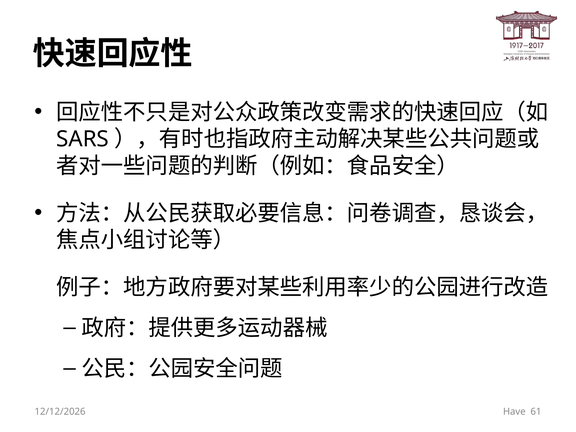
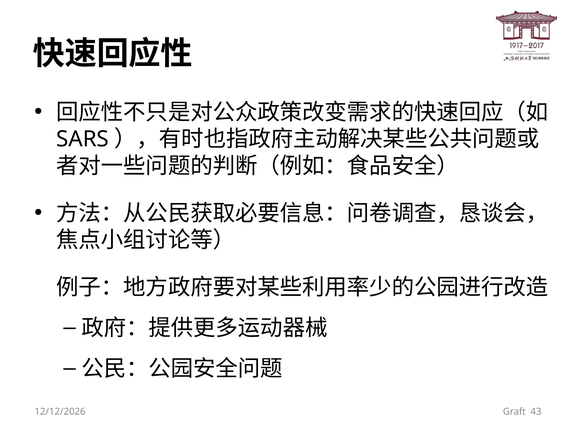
Have: Have -> Graft (514, 412)
61: 61 -> 43 (536, 412)
